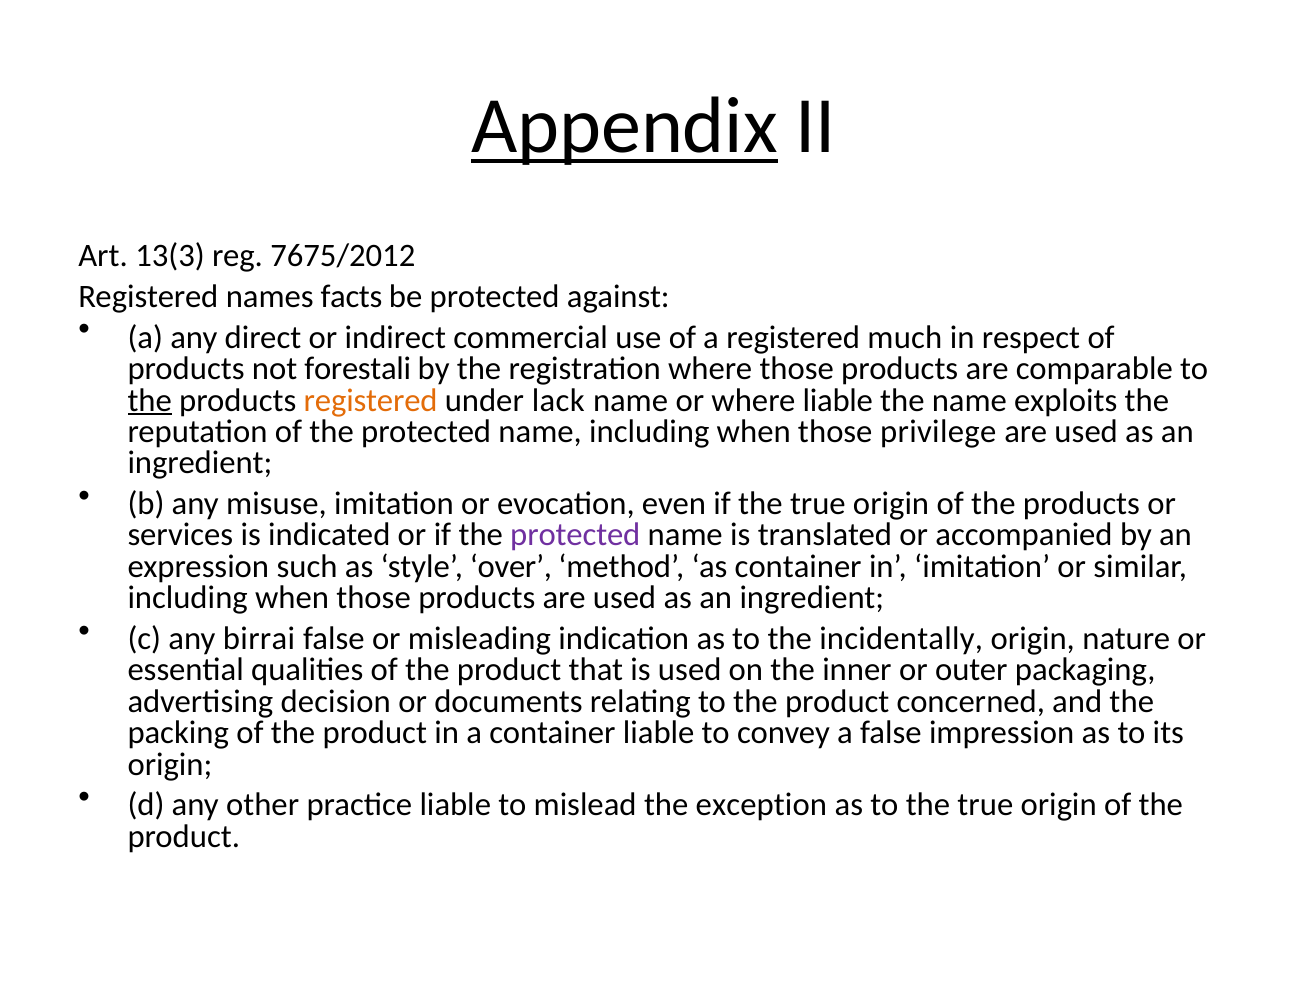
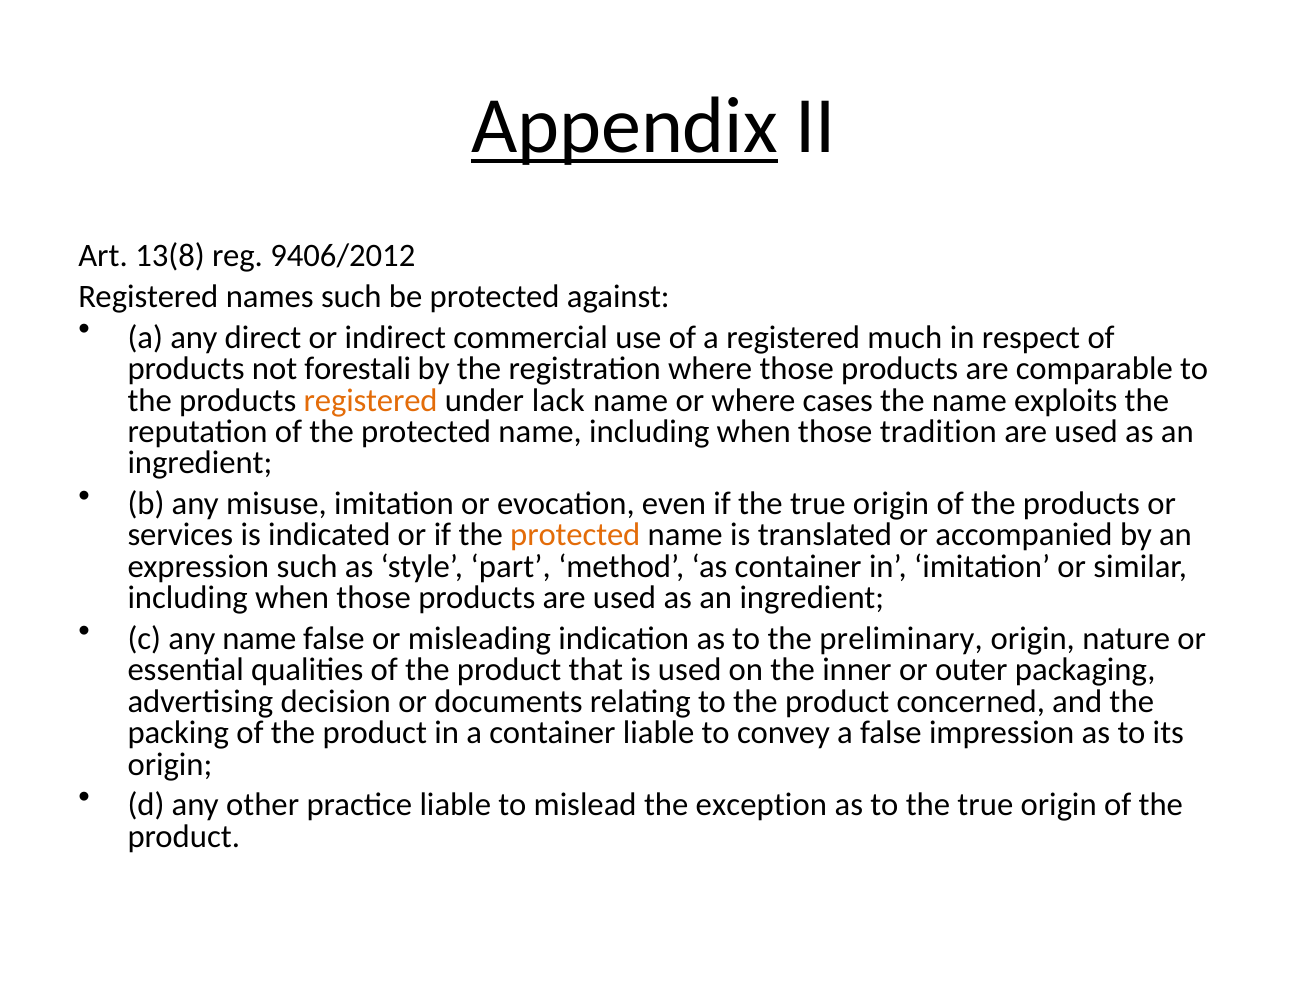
13(3: 13(3 -> 13(8 (170, 256)
7675/2012: 7675/2012 -> 9406/2012 (343, 256)
names facts: facts -> such (351, 297)
the underline: present -> none (150, 400)
where liable: liable -> cases (838, 400)
privilege: privilege -> tradition (938, 432)
protected colour: purple -> orange (575, 535)
over: over -> part (511, 567)
any birrai: birrai -> name (259, 639)
incidentally: incidentally -> preliminary (901, 639)
